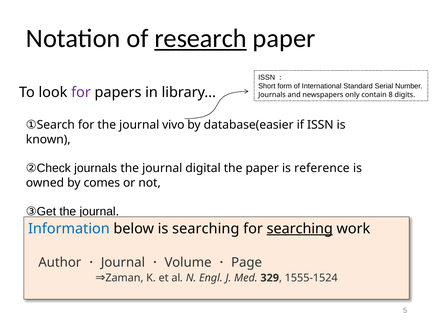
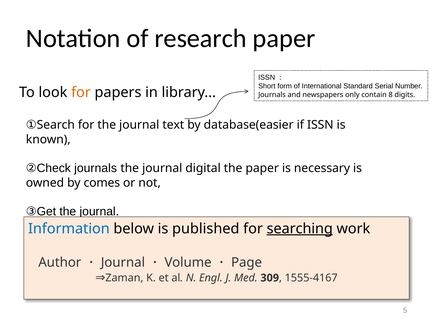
research underline: present -> none (201, 38)
for colour: purple -> orange (81, 92)
vivo: vivo -> text (173, 125)
reference: reference -> necessary (322, 168)
is searching: searching -> published (206, 228)
329: 329 -> 309 (270, 278)
1555-1524: 1555-1524 -> 1555-4167 (311, 278)
